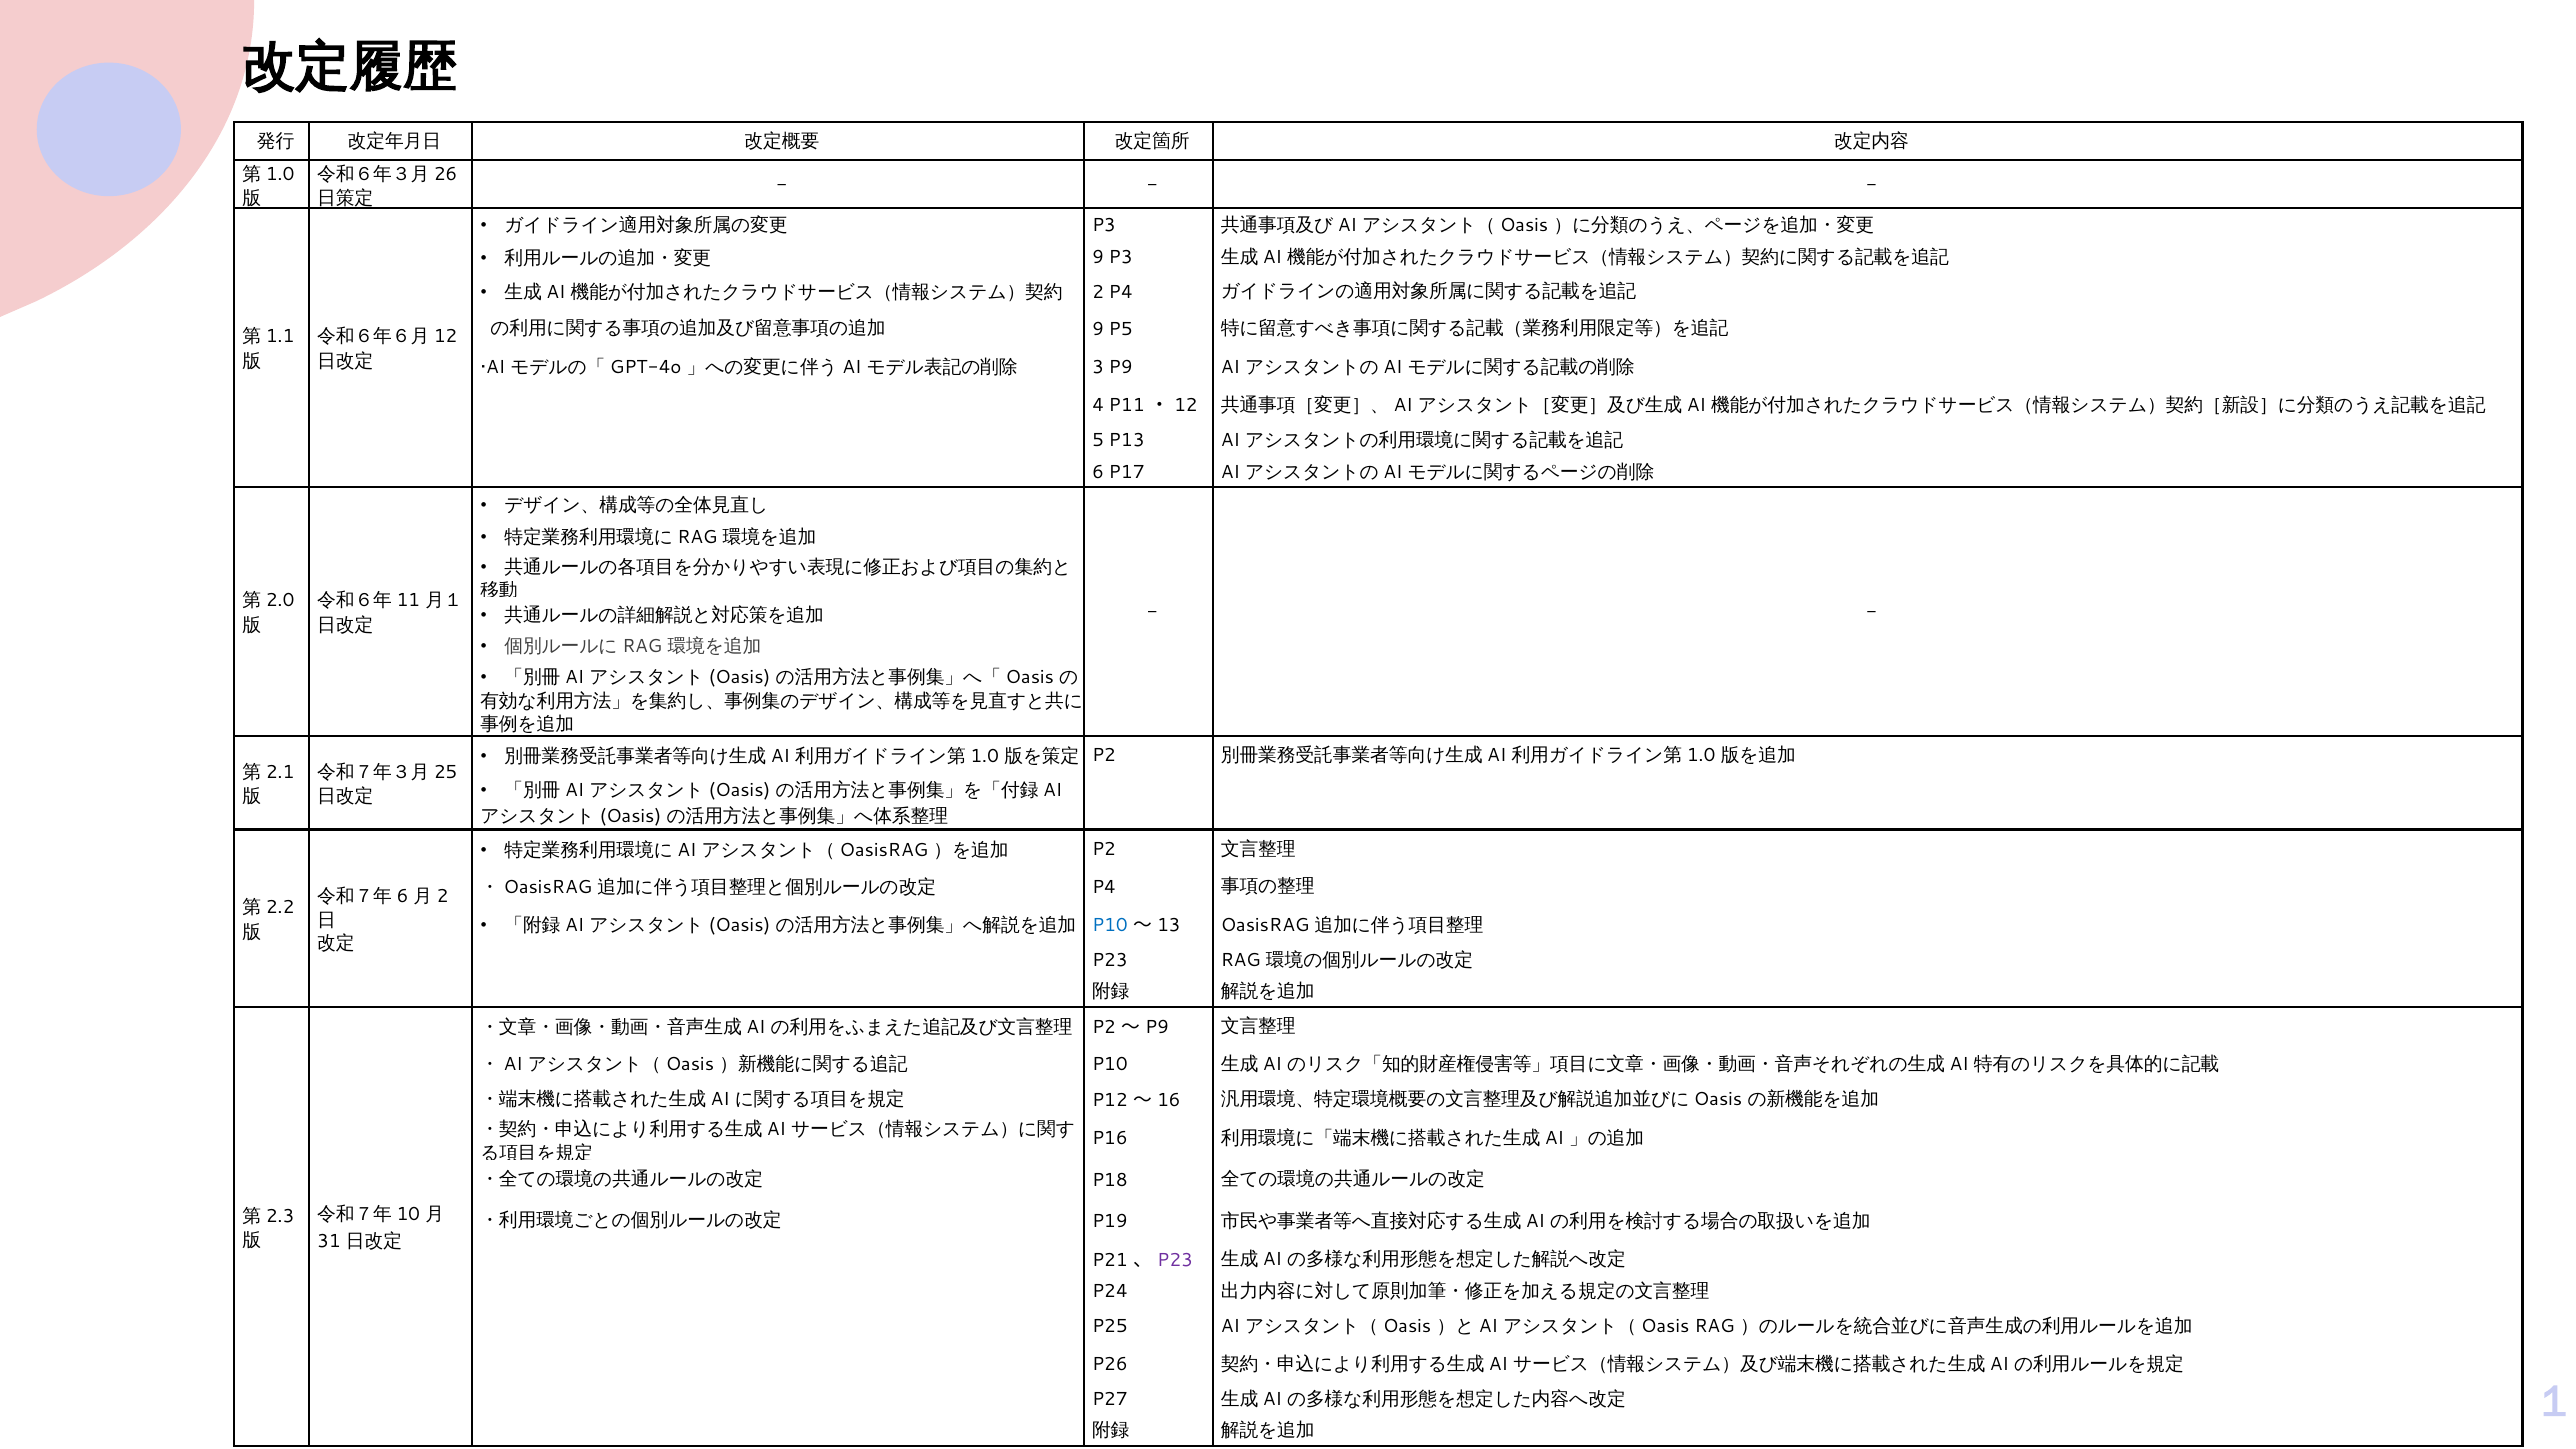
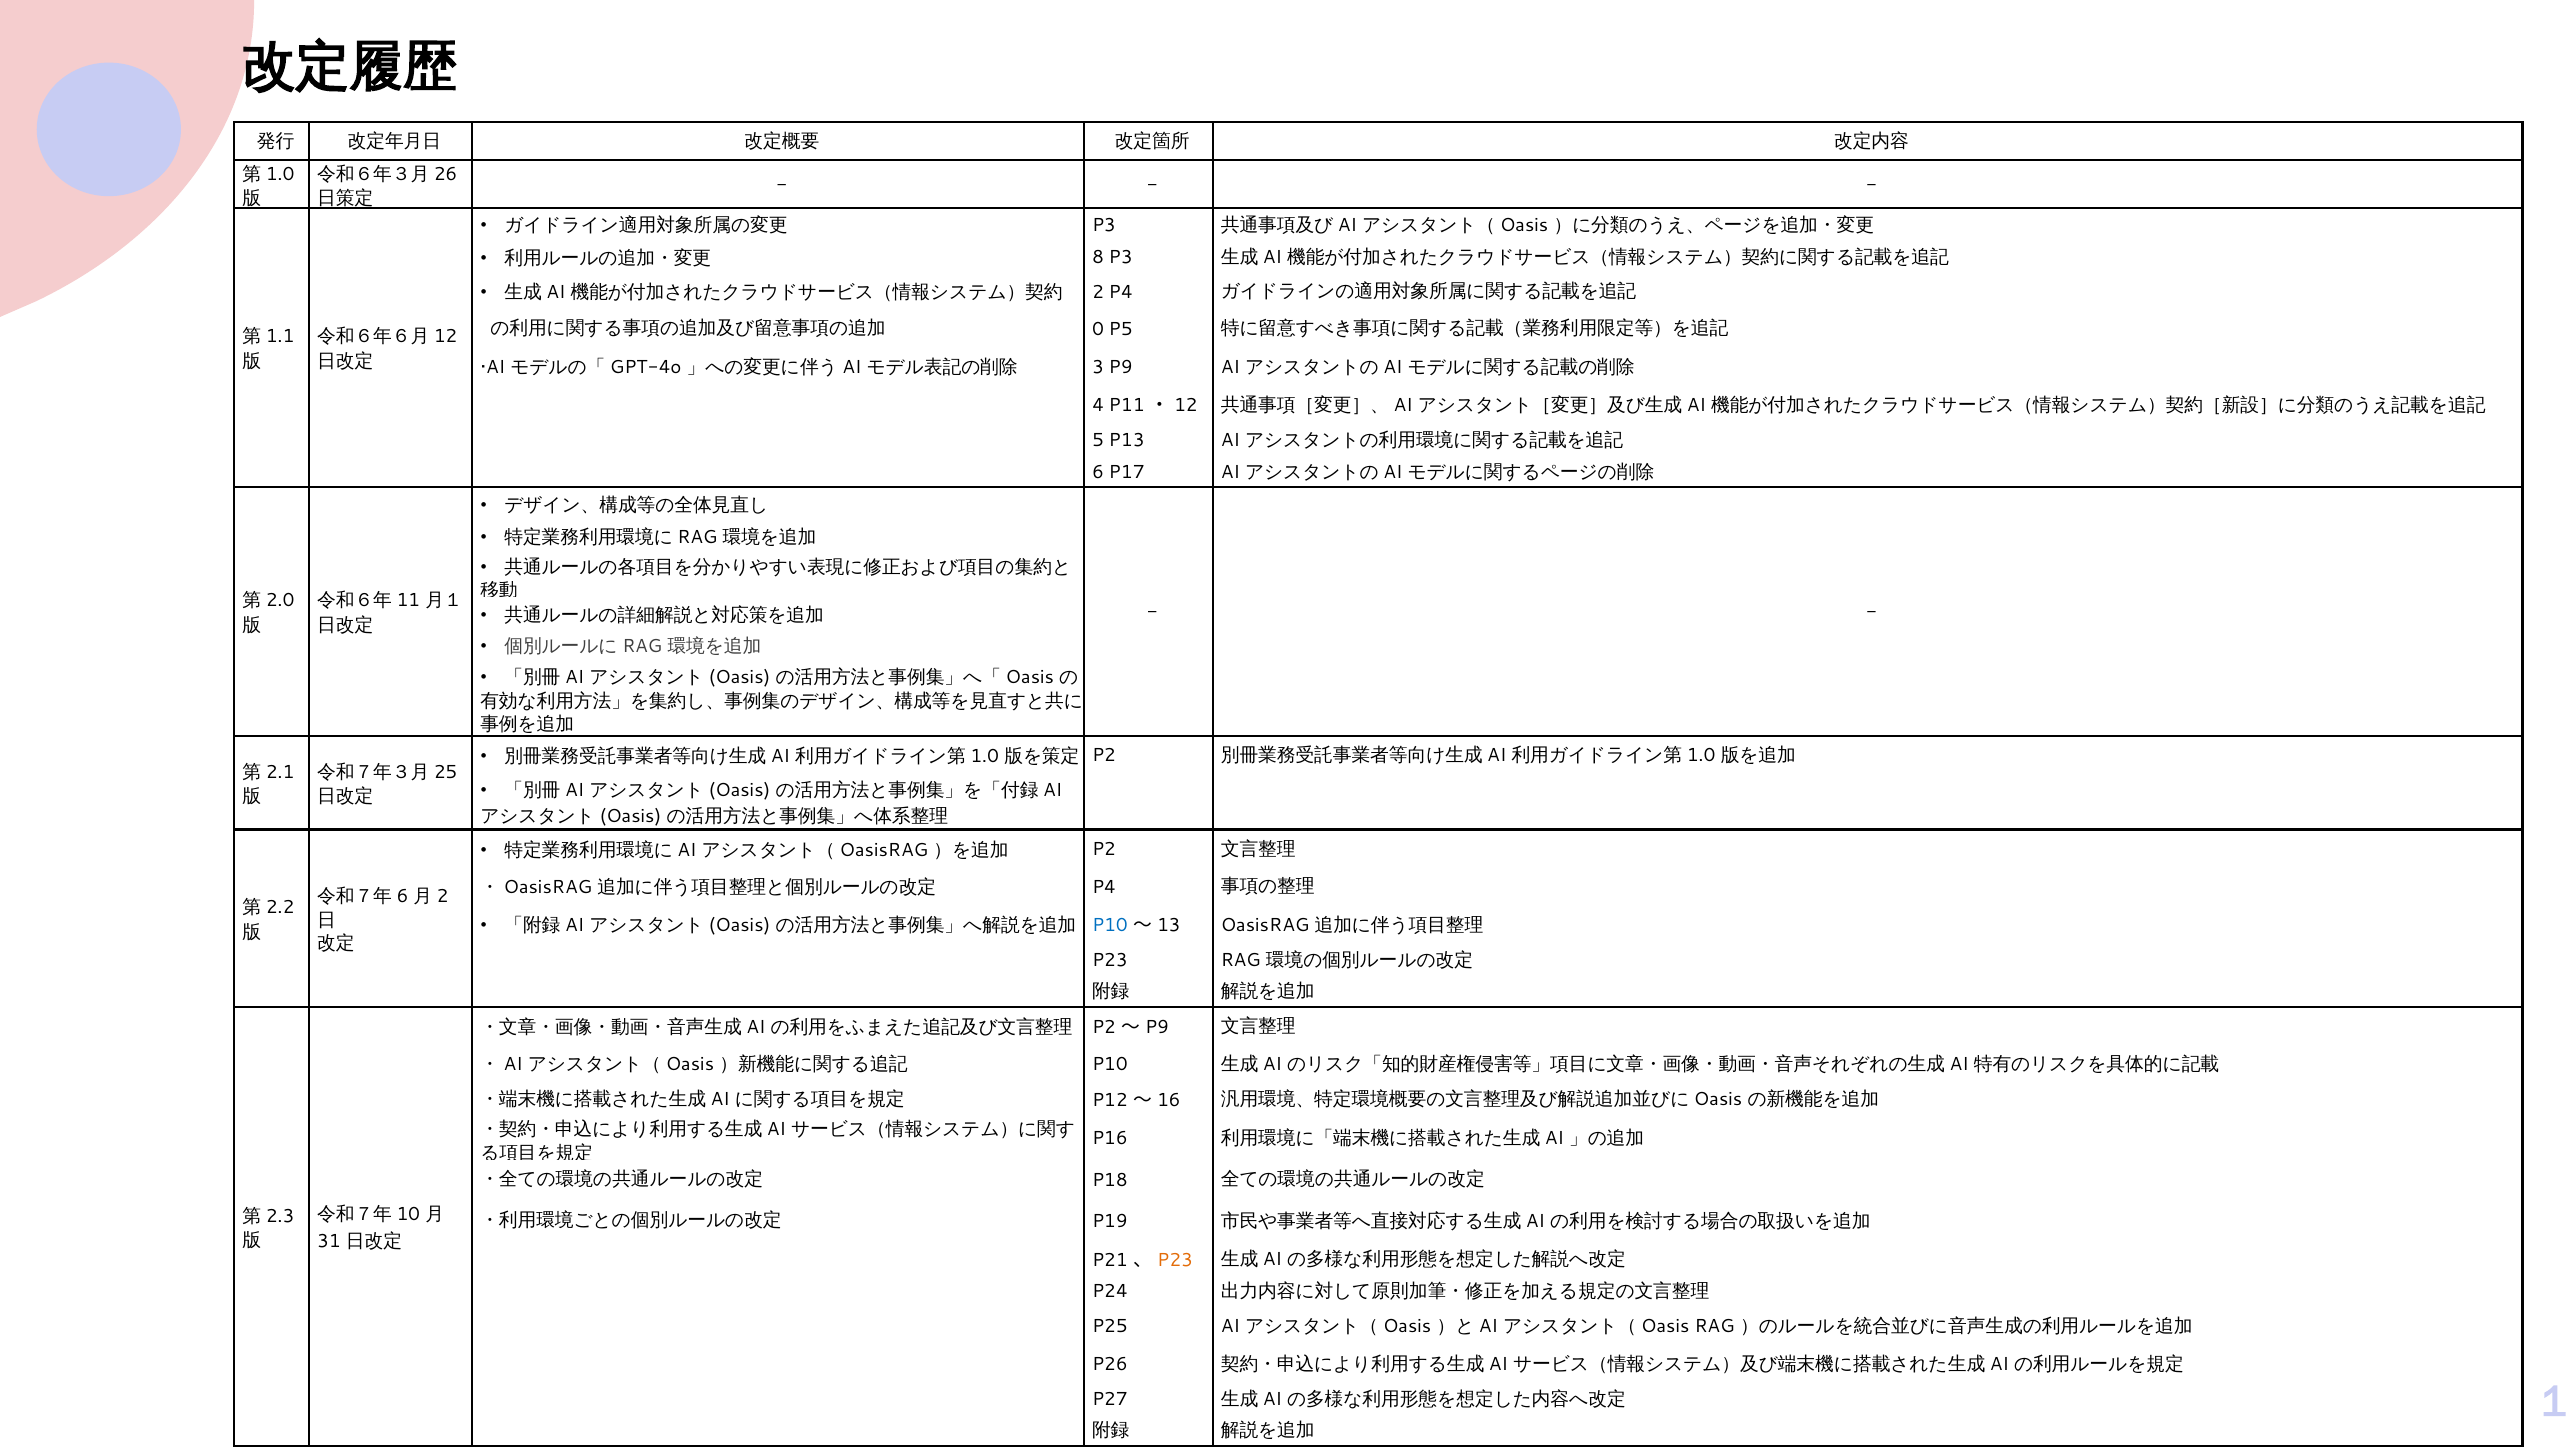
9: 9 -> 8 (1098, 257)
9: 9 -> 0 (1098, 330)
P23 colour: purple -> orange (1175, 1260)
